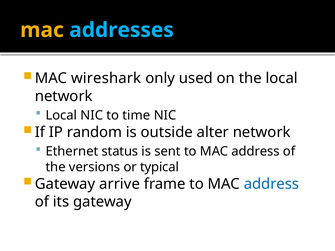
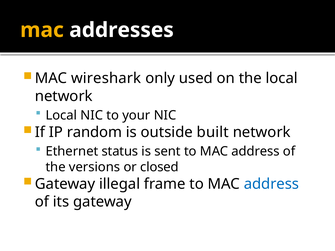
addresses colour: light blue -> white (122, 30)
time: time -> your (136, 115)
alter: alter -> built (213, 132)
typical: typical -> closed (159, 167)
arrive: arrive -> illegal (120, 184)
